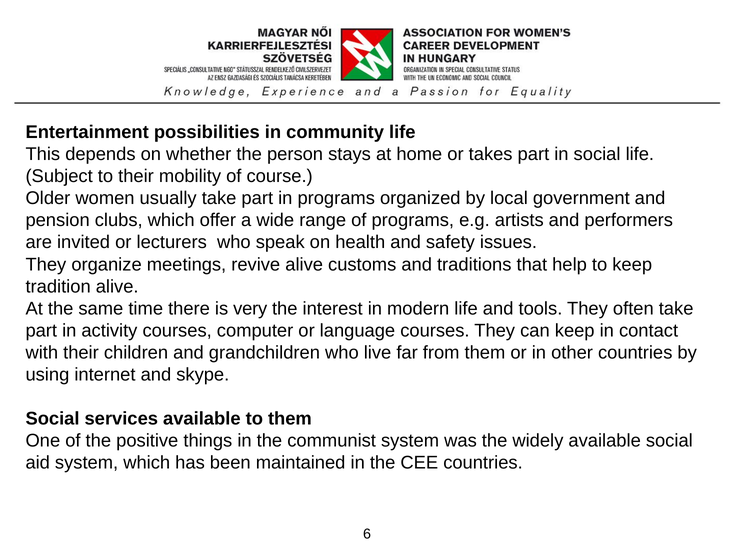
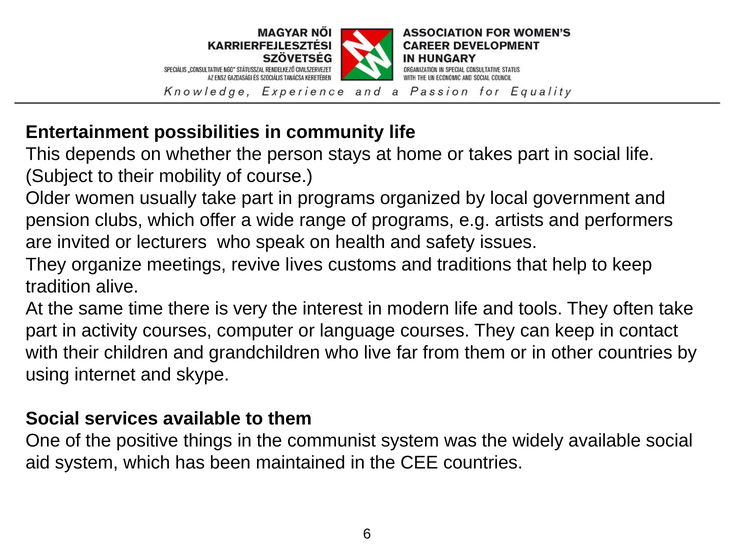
revive alive: alive -> lives (304, 264)
